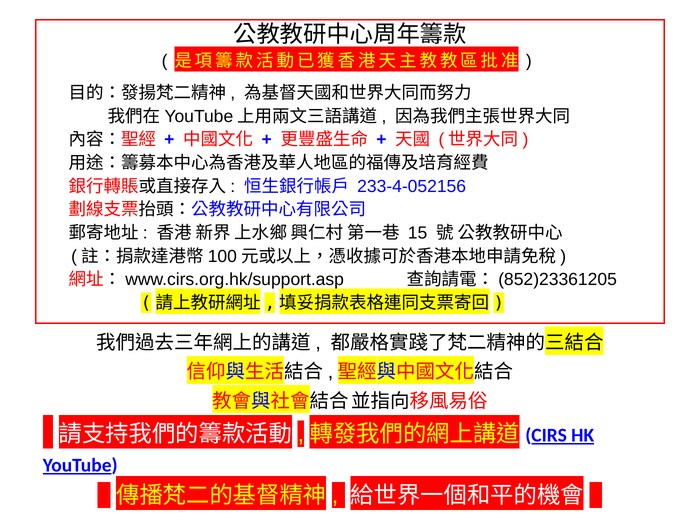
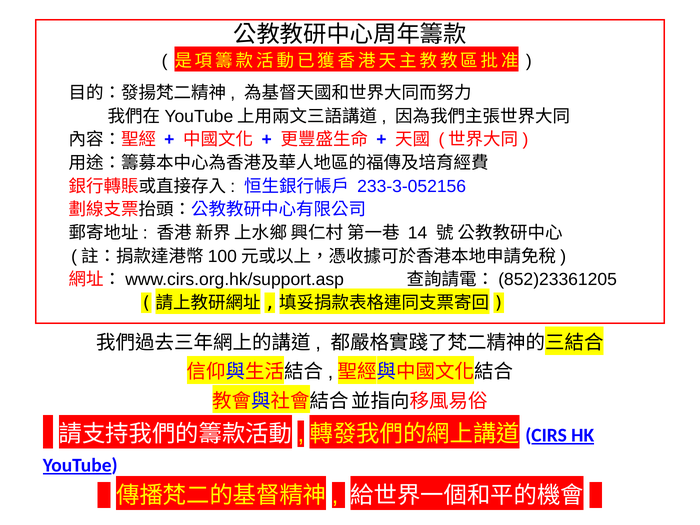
233-4-052156: 233-4-052156 -> 233-3-052156 (412, 186)
15: 15 -> 14 (418, 233)
